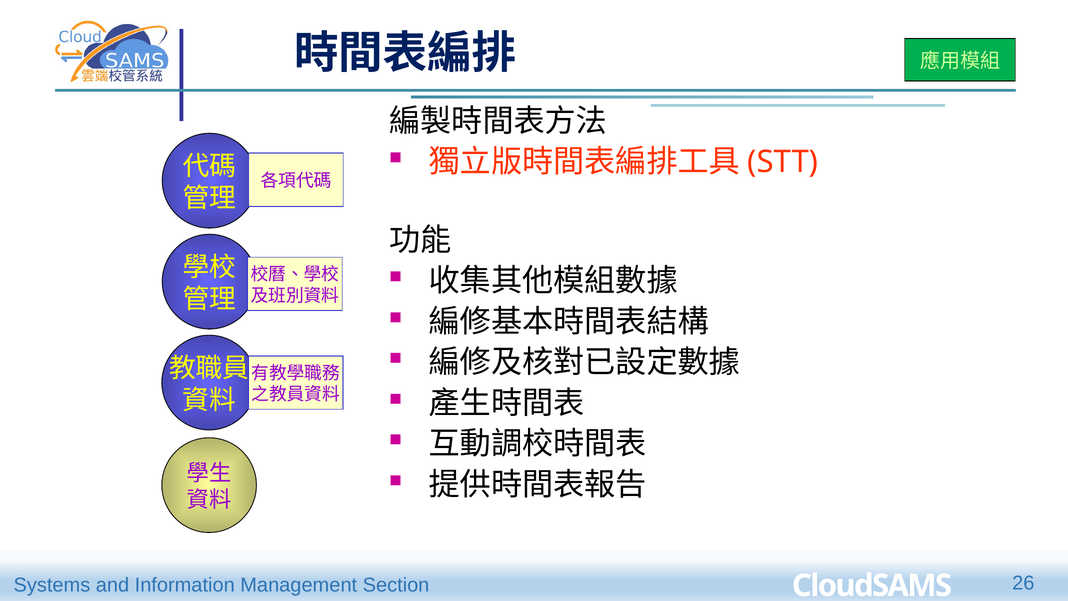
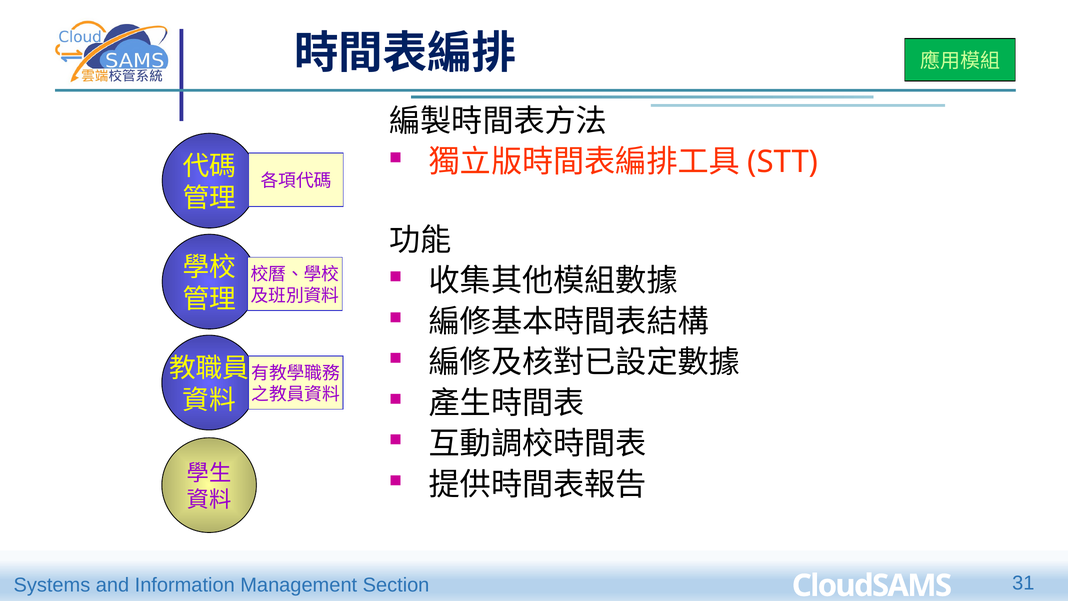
26: 26 -> 31 (1023, 583)
